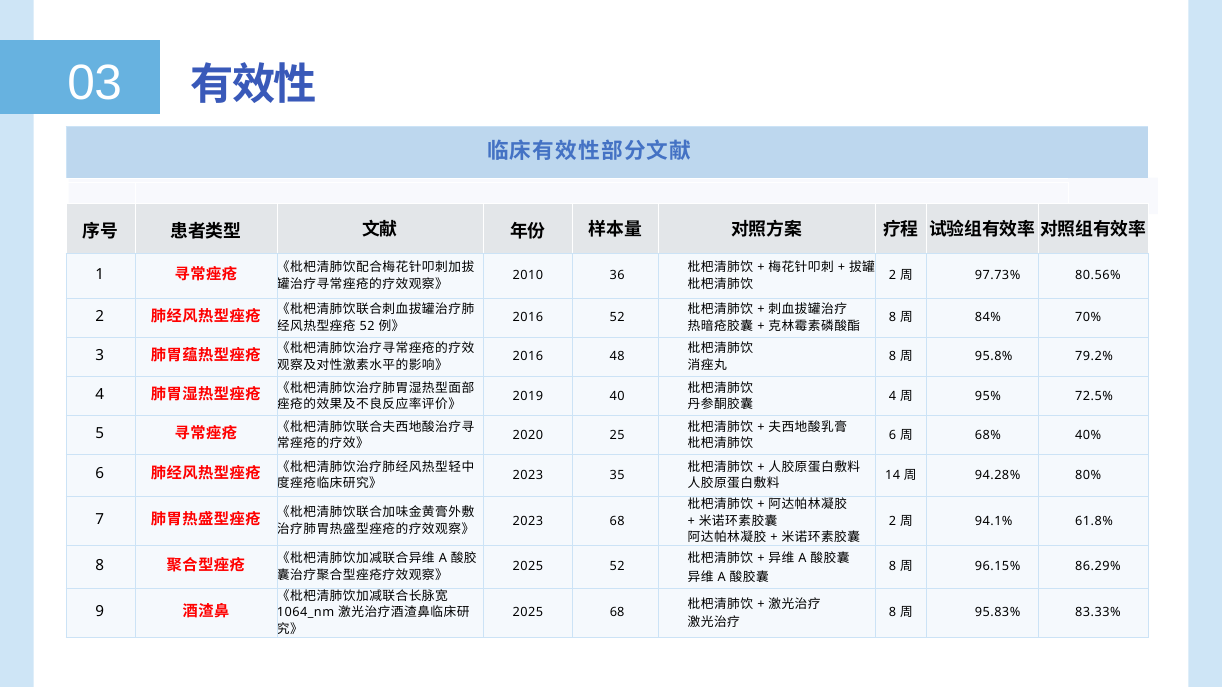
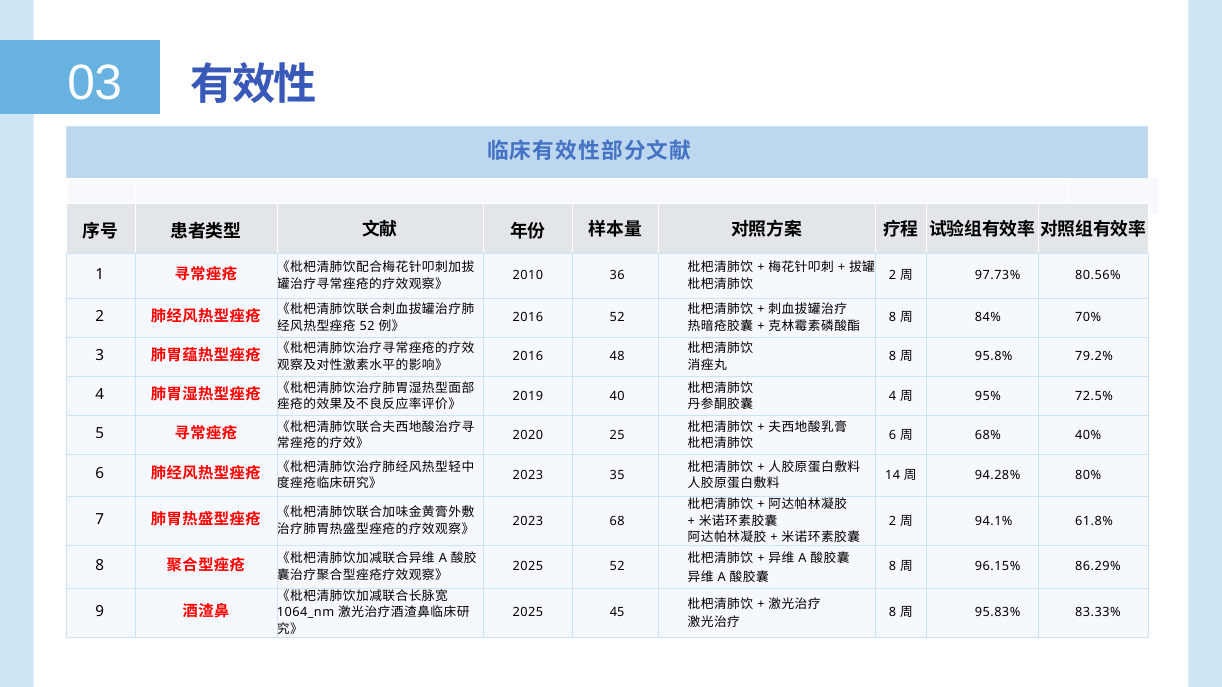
2025 68: 68 -> 45 (617, 613)
